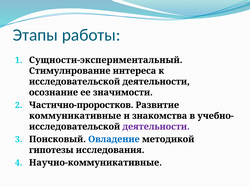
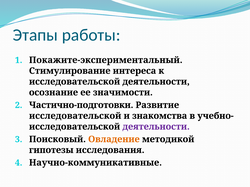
Сущности-экспериментальный: Сущности-экспериментальный -> Покажите-экспериментальный (106, 60)
Частично-проростков: Частично-проростков -> Частично-подготовки (81, 105)
коммуникативные: коммуникативные -> исследовательской (75, 116)
Овладение colour: blue -> orange (114, 140)
